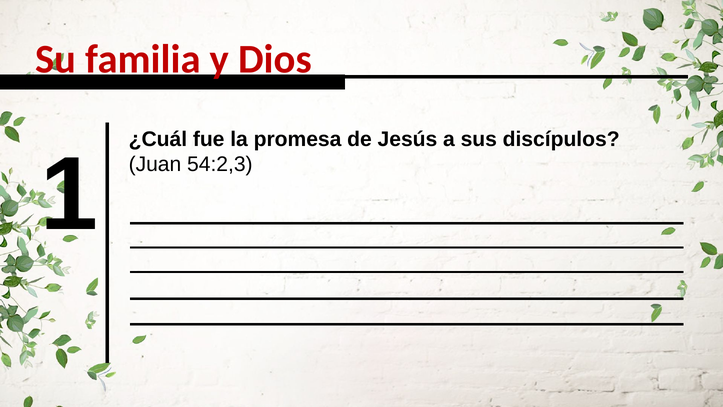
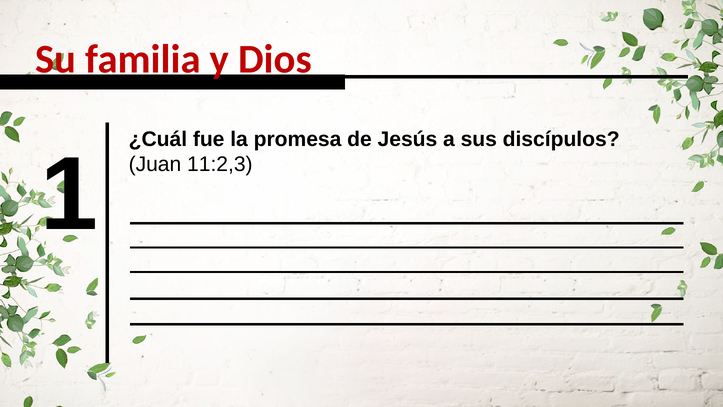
54:2,3: 54:2,3 -> 11:2,3 (220, 164)
